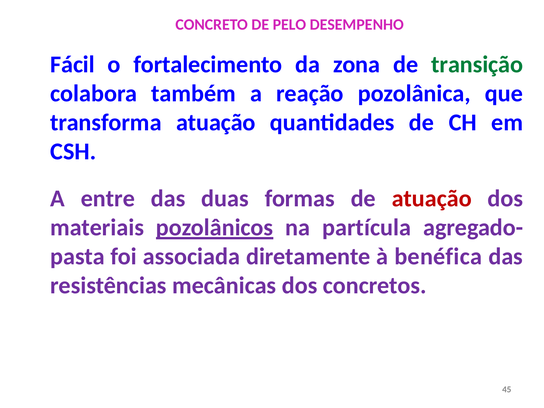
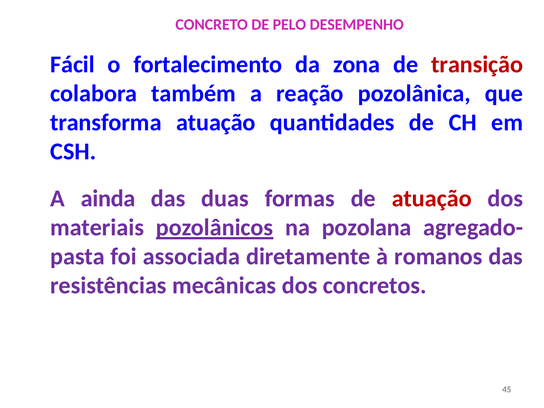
transição colour: green -> red (477, 64)
entre: entre -> ainda (108, 199)
partícula: partícula -> pozolana (367, 228)
benéfica: benéfica -> romanos (438, 257)
